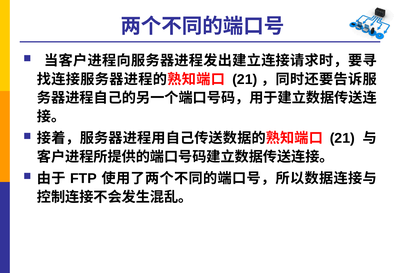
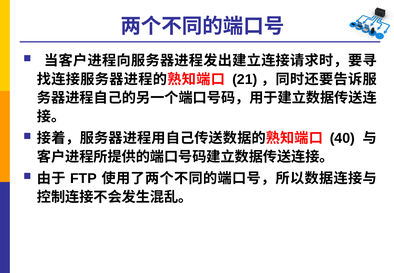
21: 21 -> 40 (342, 138)
